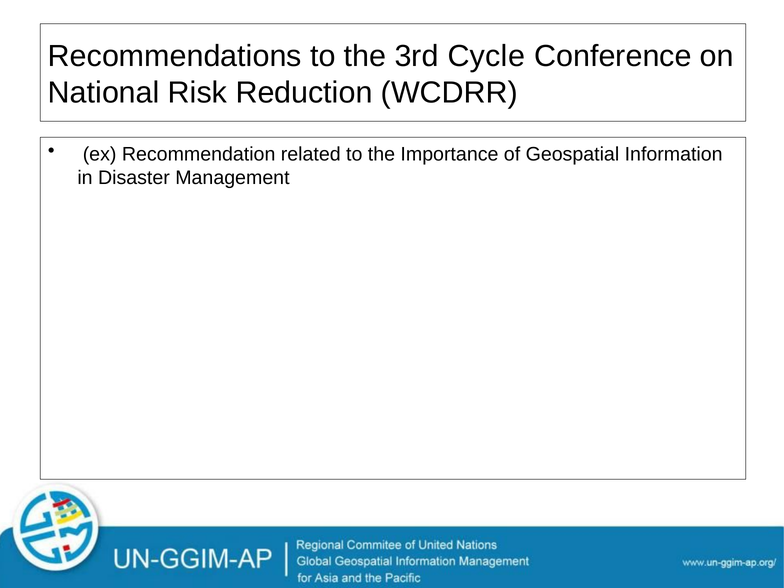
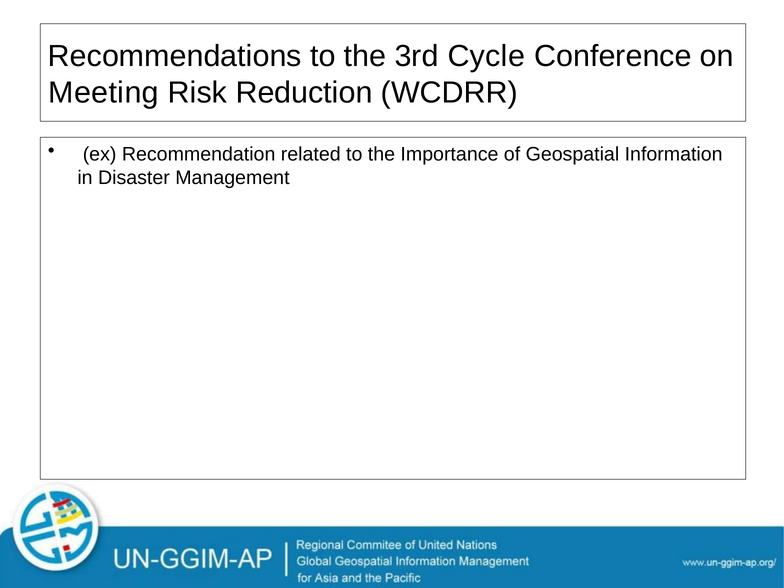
National: National -> Meeting (104, 93)
